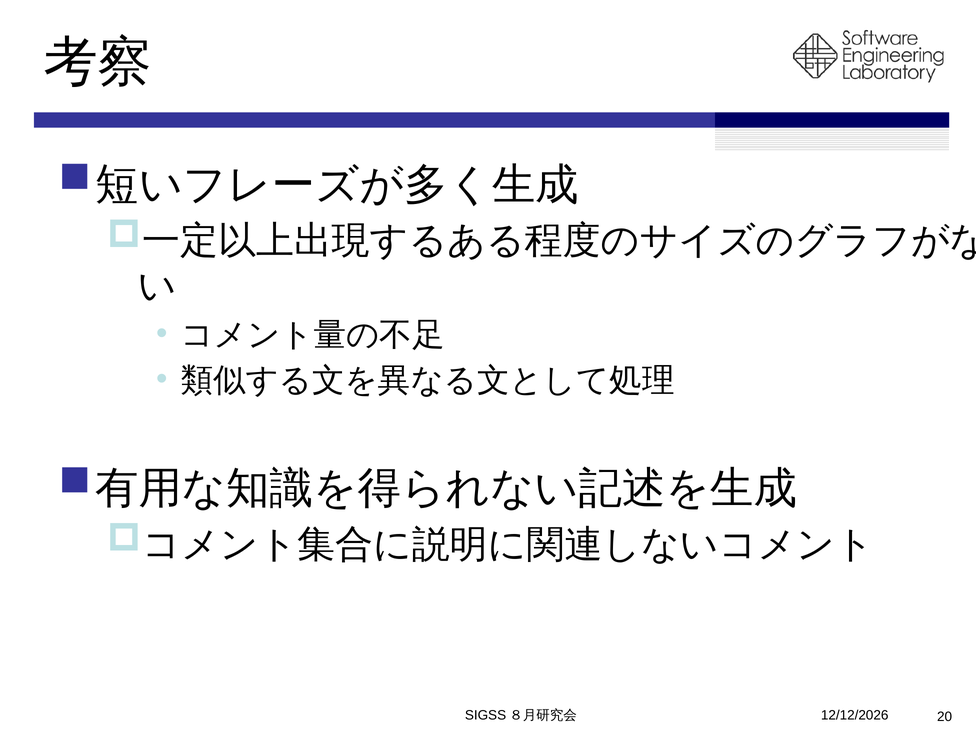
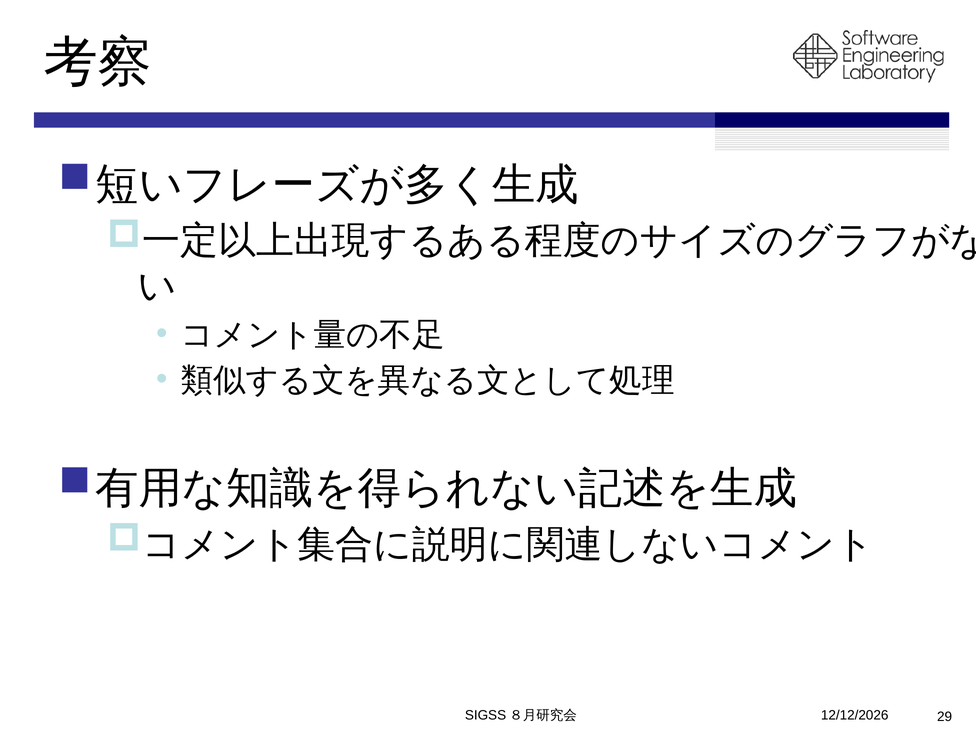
20: 20 -> 29 (945, 717)
